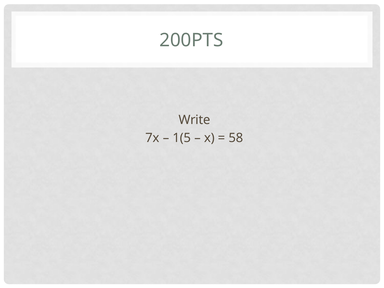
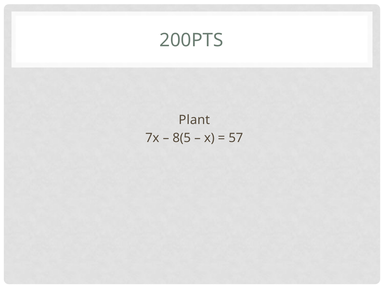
Write: Write -> Plant (194, 120)
1(5: 1(5 -> 8(5 (182, 138)
58: 58 -> 57 (236, 138)
